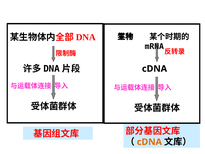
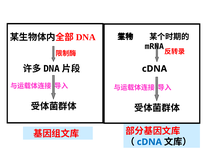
cDNA colour: orange -> blue (149, 142)
